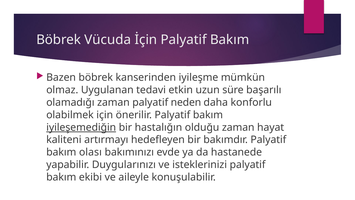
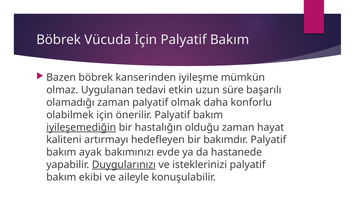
neden: neden -> olmak (186, 102)
olası: olası -> ayak (90, 152)
Duygularınızı underline: none -> present (124, 164)
